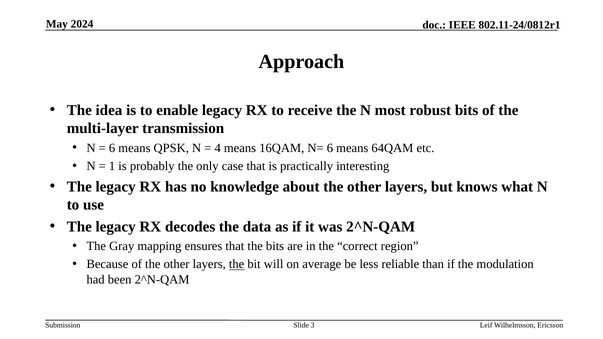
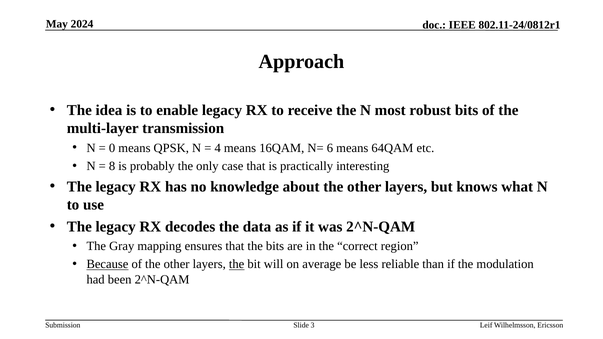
6: 6 -> 0 (112, 148)
1: 1 -> 8 (112, 166)
Because underline: none -> present (107, 264)
